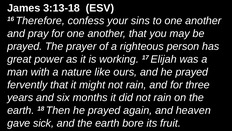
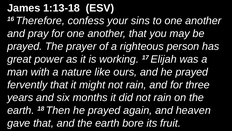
3:13-18: 3:13-18 -> 1:13-18 (62, 8)
gave sick: sick -> that (44, 123)
